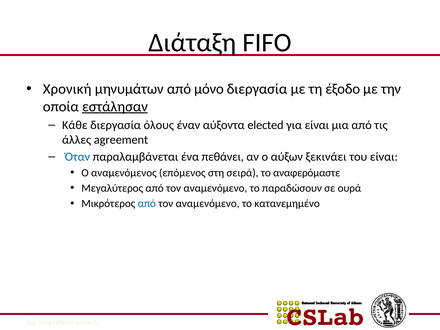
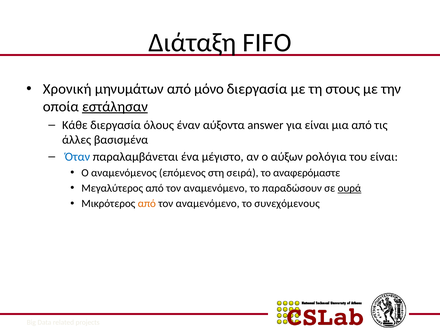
έξοδο: έξοδο -> στους (343, 89)
elected: elected -> answer (265, 125)
agreement: agreement -> βασισμένα (121, 140)
πεθάνει: πεθάνει -> μέγιστο (223, 157)
ξεκινάει: ξεκινάει -> ρολόγια (326, 157)
ουρά underline: none -> present (349, 188)
από colour: blue -> orange (147, 204)
κατανεμημένο: κατανεμημένο -> συνεχόμενους (287, 204)
